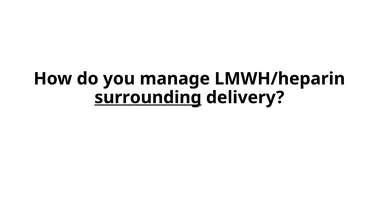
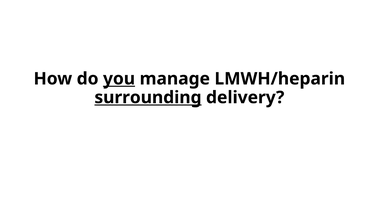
you underline: none -> present (119, 79)
